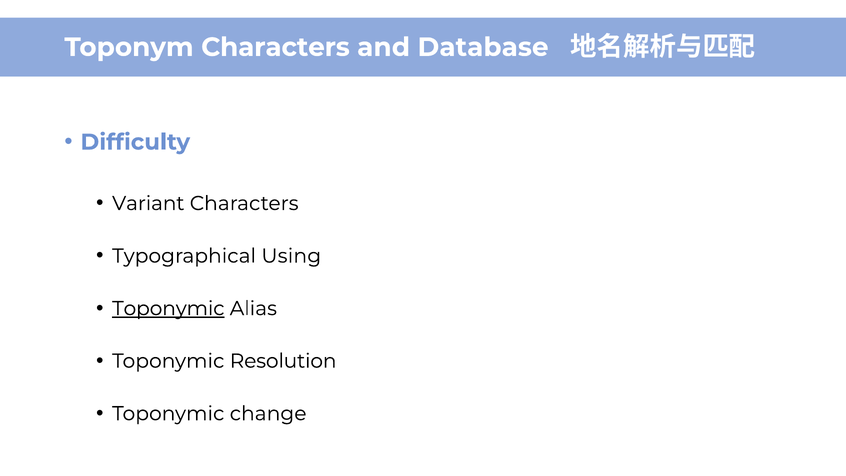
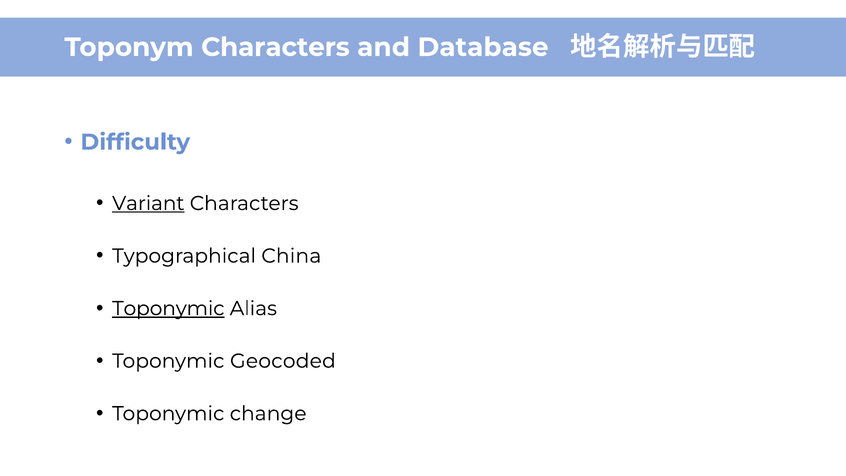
Variant underline: none -> present (148, 203)
Using: Using -> China (291, 256)
Resolution: Resolution -> Geocoded (283, 361)
